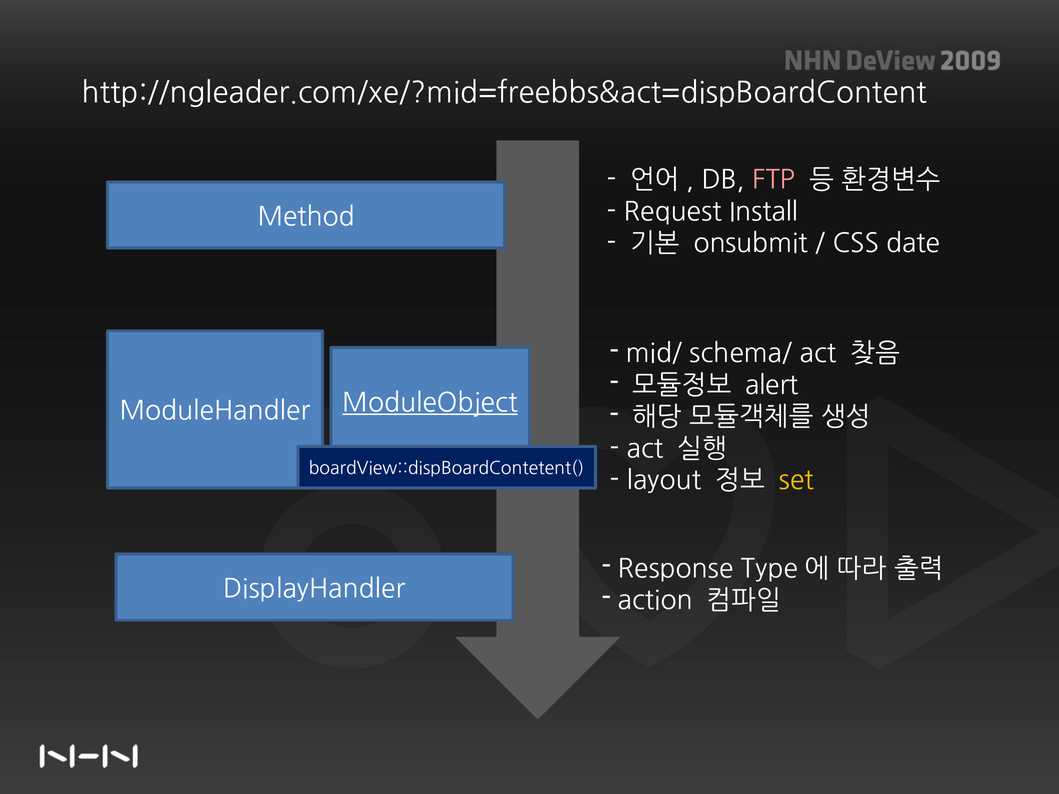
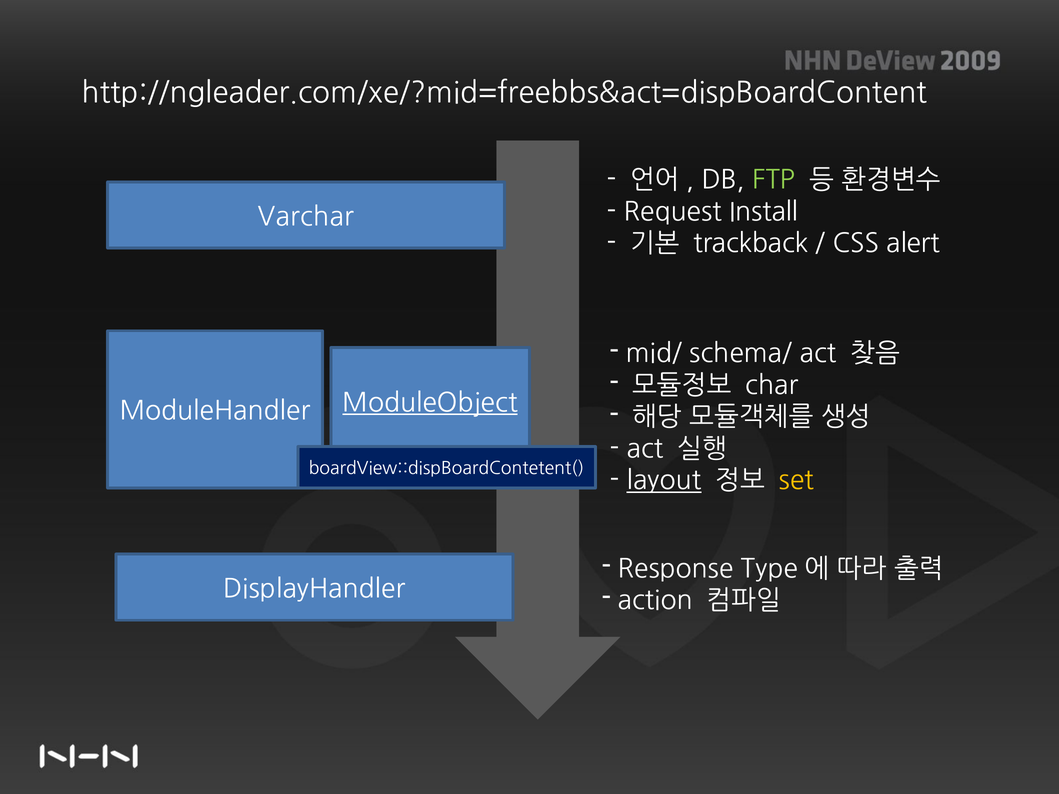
FTP colour: pink -> light green (774, 180)
Method: Method -> Varchar (306, 217)
onsubmit: onsubmit -> trackback (751, 244)
date: date -> alert (913, 244)
alert: alert -> char (772, 386)
layout underline: none -> present (664, 481)
